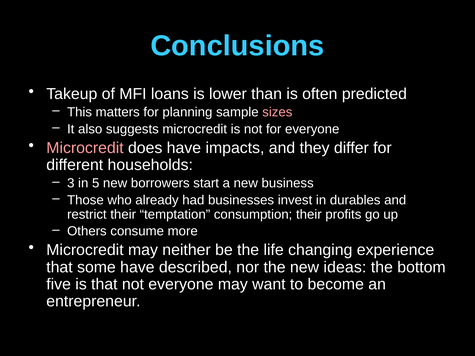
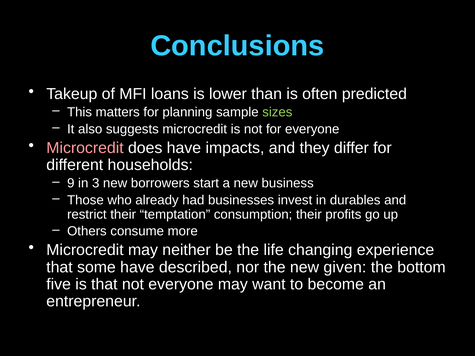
sizes colour: pink -> light green (277, 112)
3: 3 -> 9 (71, 183)
5: 5 -> 3 (96, 183)
ideas: ideas -> given (345, 267)
